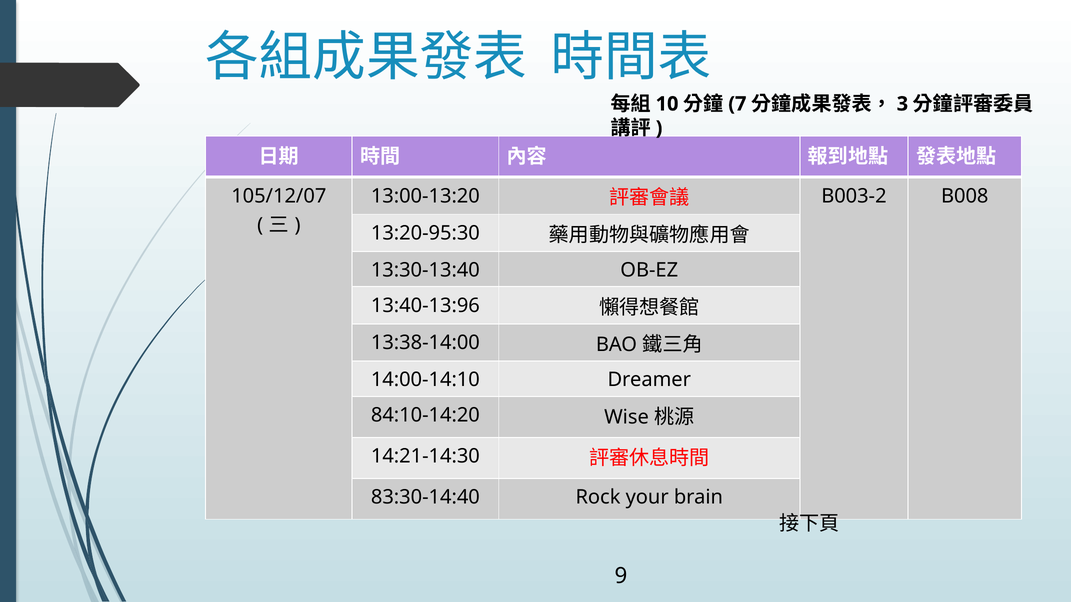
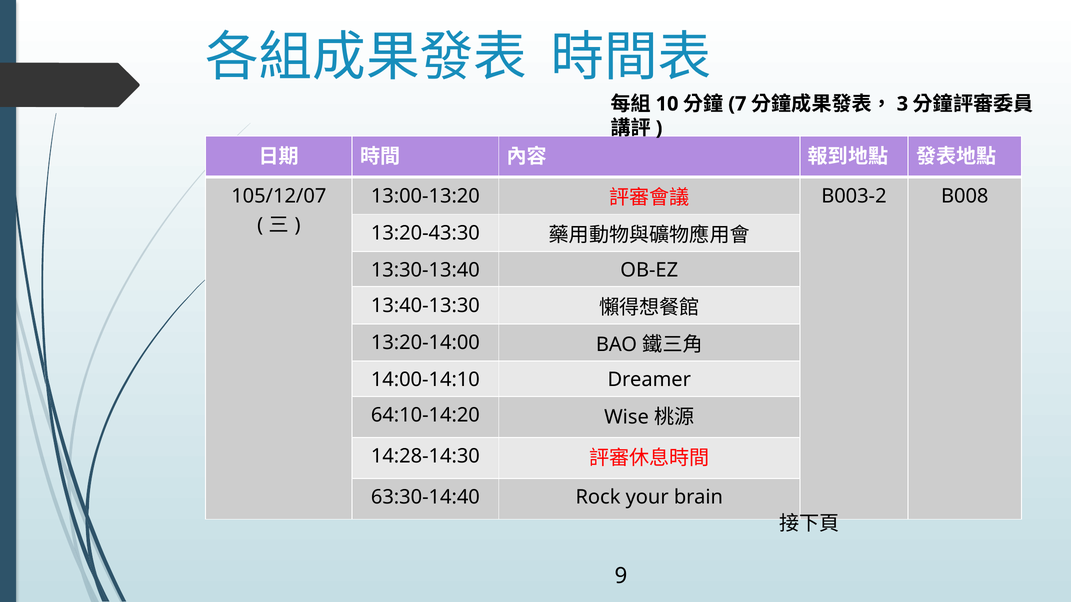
13:20-95:30: 13:20-95:30 -> 13:20-43:30 (425, 233)
13:40-13:96: 13:40-13:96 -> 13:40-13:30 (425, 306)
13:38-14:00: 13:38-14:00 -> 13:20-14:00 (425, 343)
84:10-14:20: 84:10-14:20 -> 64:10-14:20 (425, 415)
14:21-14:30: 14:21-14:30 -> 14:28-14:30 (425, 456)
83:30-14:40: 83:30-14:40 -> 63:30-14:40 (425, 497)
